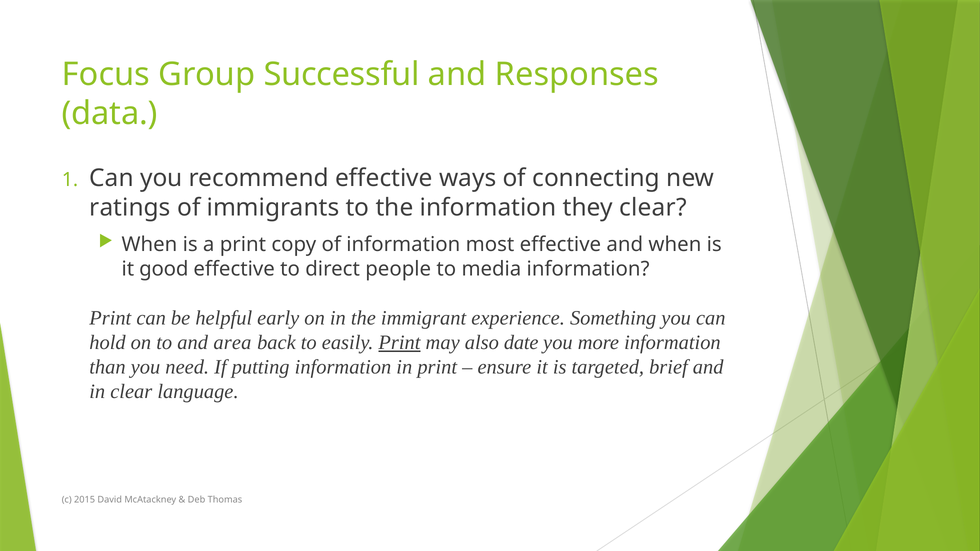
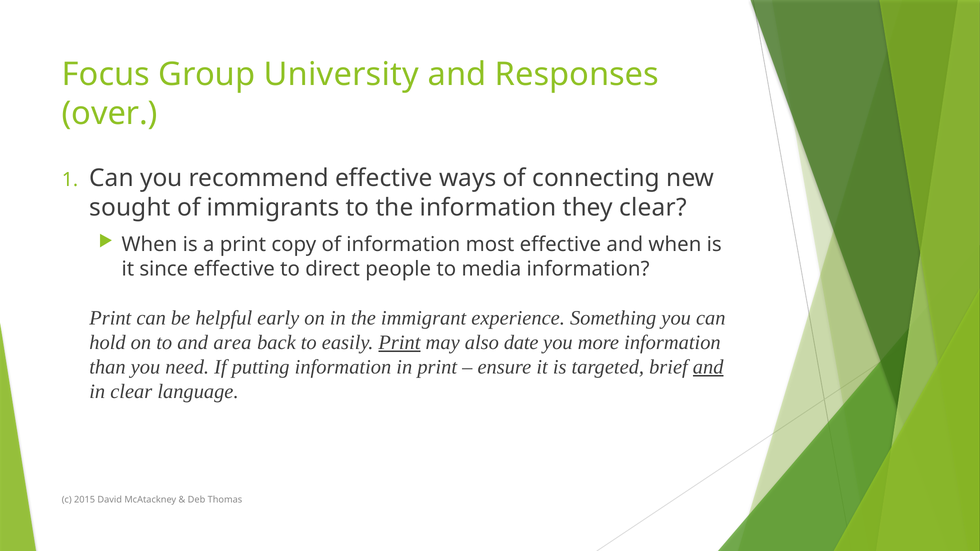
Successful: Successful -> University (341, 75)
data: data -> over (110, 114)
ratings: ratings -> sought (130, 208)
good: good -> since (164, 269)
and underline: none -> present (708, 367)
